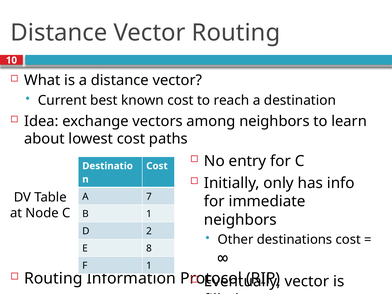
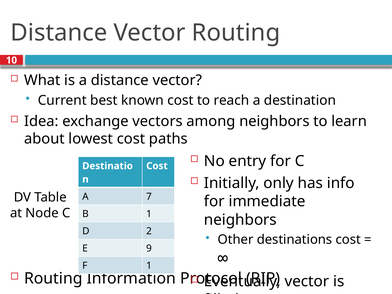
8: 8 -> 9 (149, 248)
